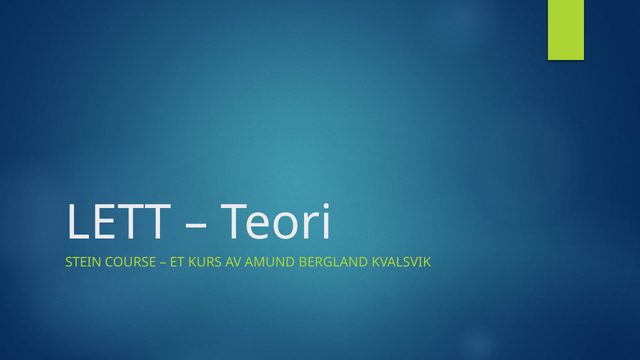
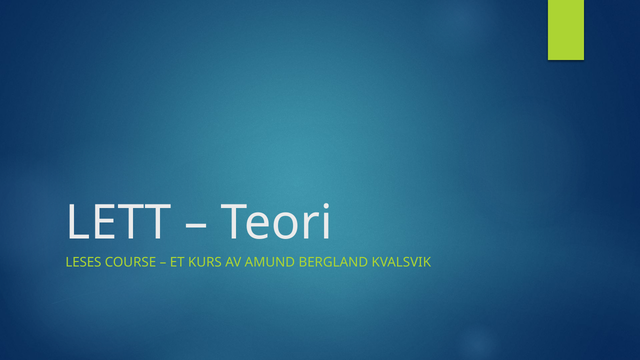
STEIN: STEIN -> LESES (83, 262)
